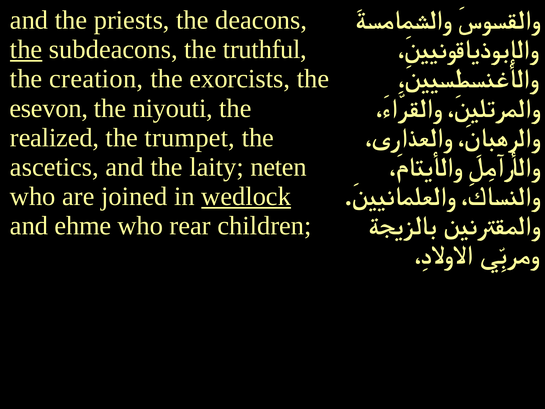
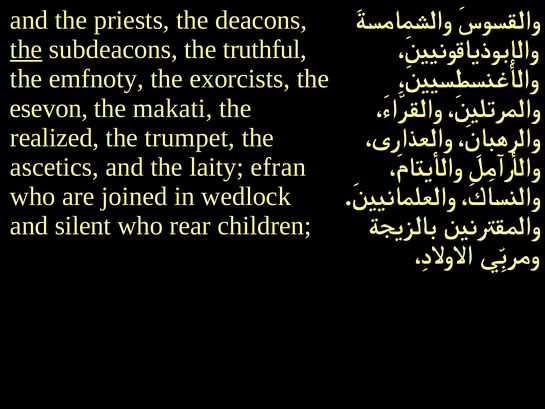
creation: creation -> emfnoty (96, 79)
niyouti: niyouti -> makati (173, 108)
neten: neten -> efran (278, 167)
wedlock underline: present -> none (246, 196)
ehme: ehme -> silent (83, 226)
